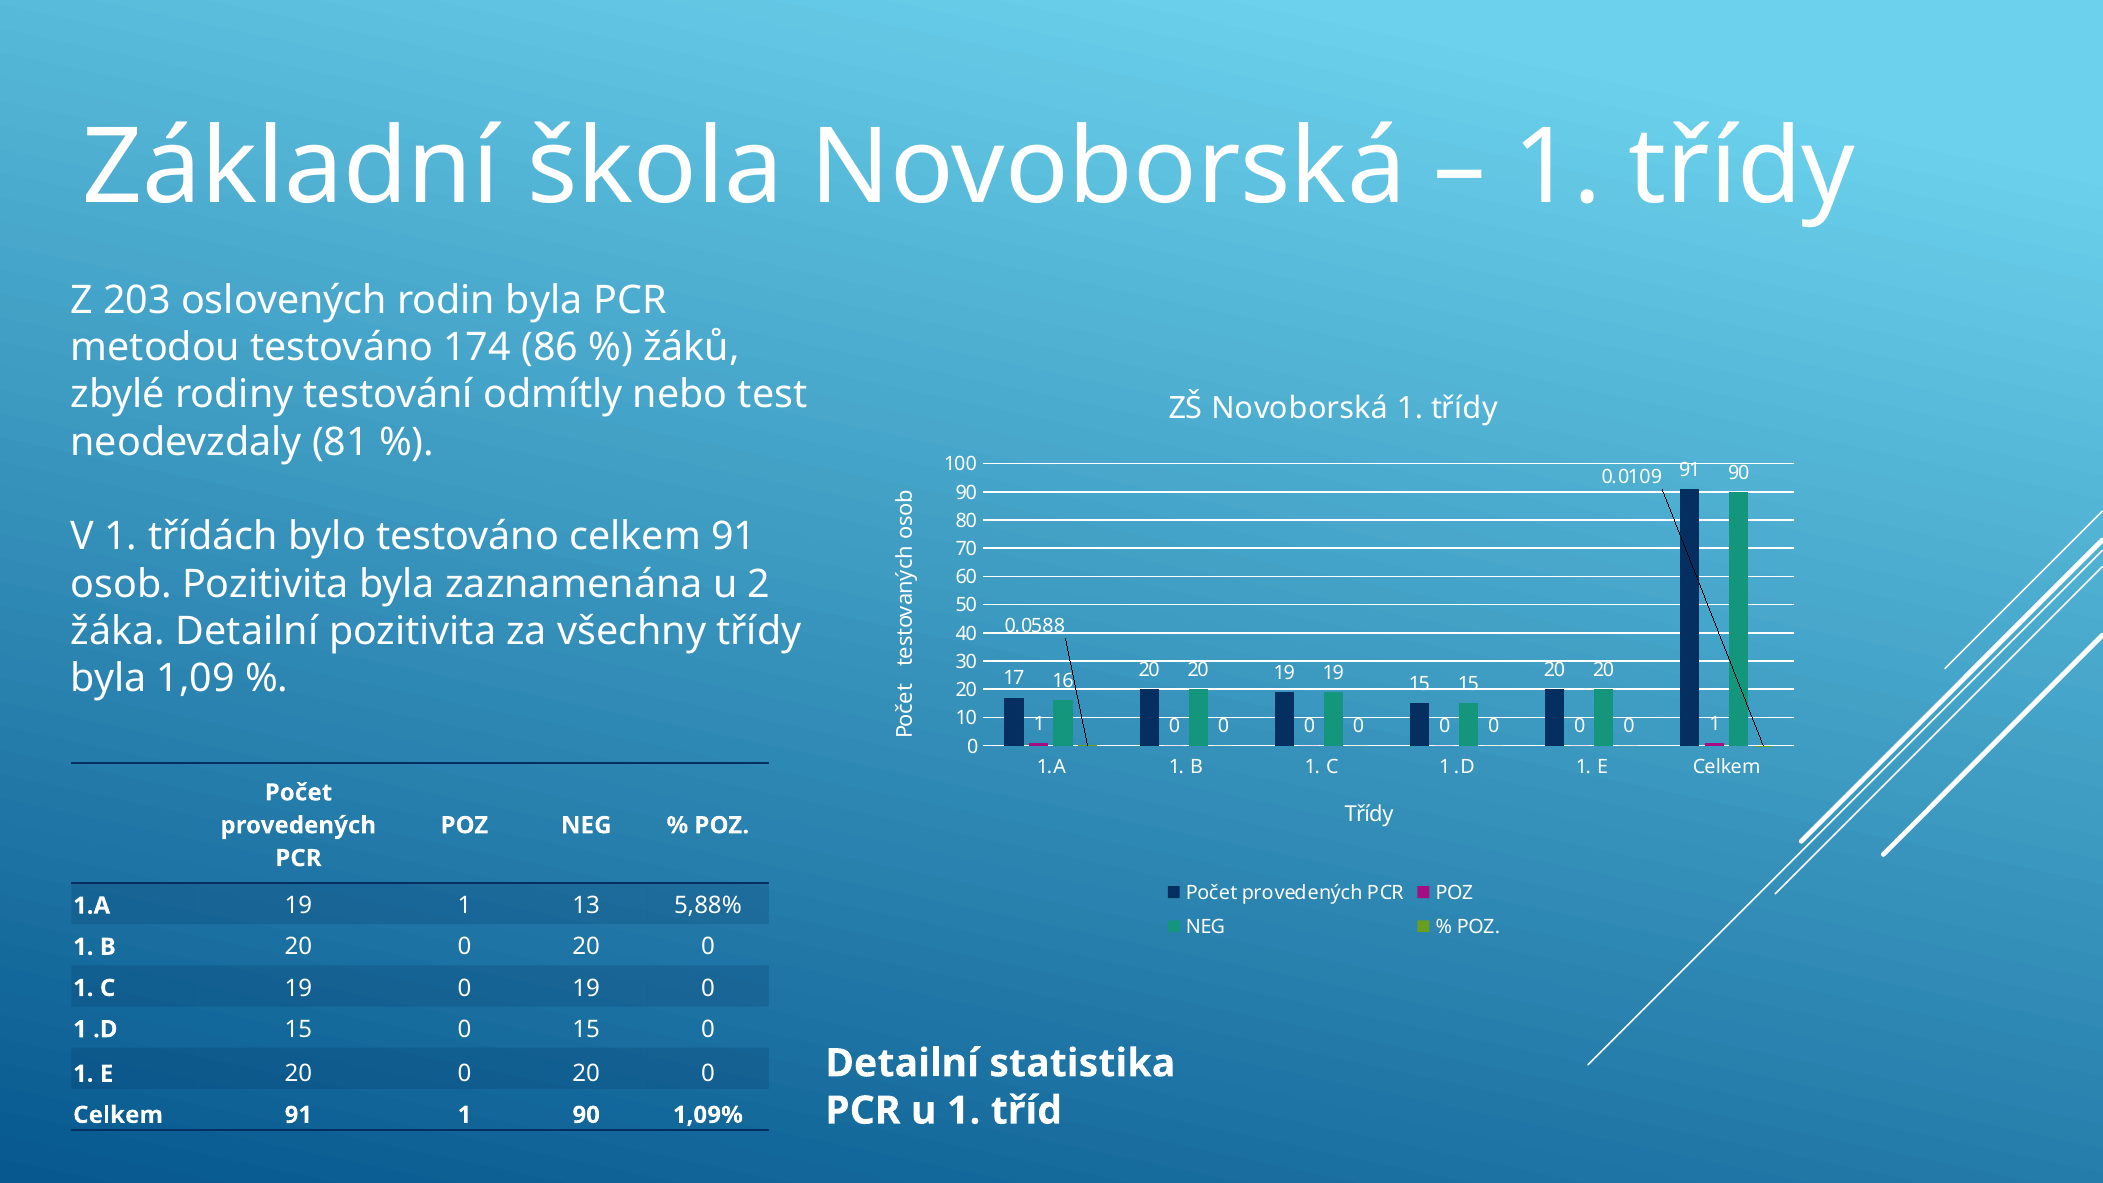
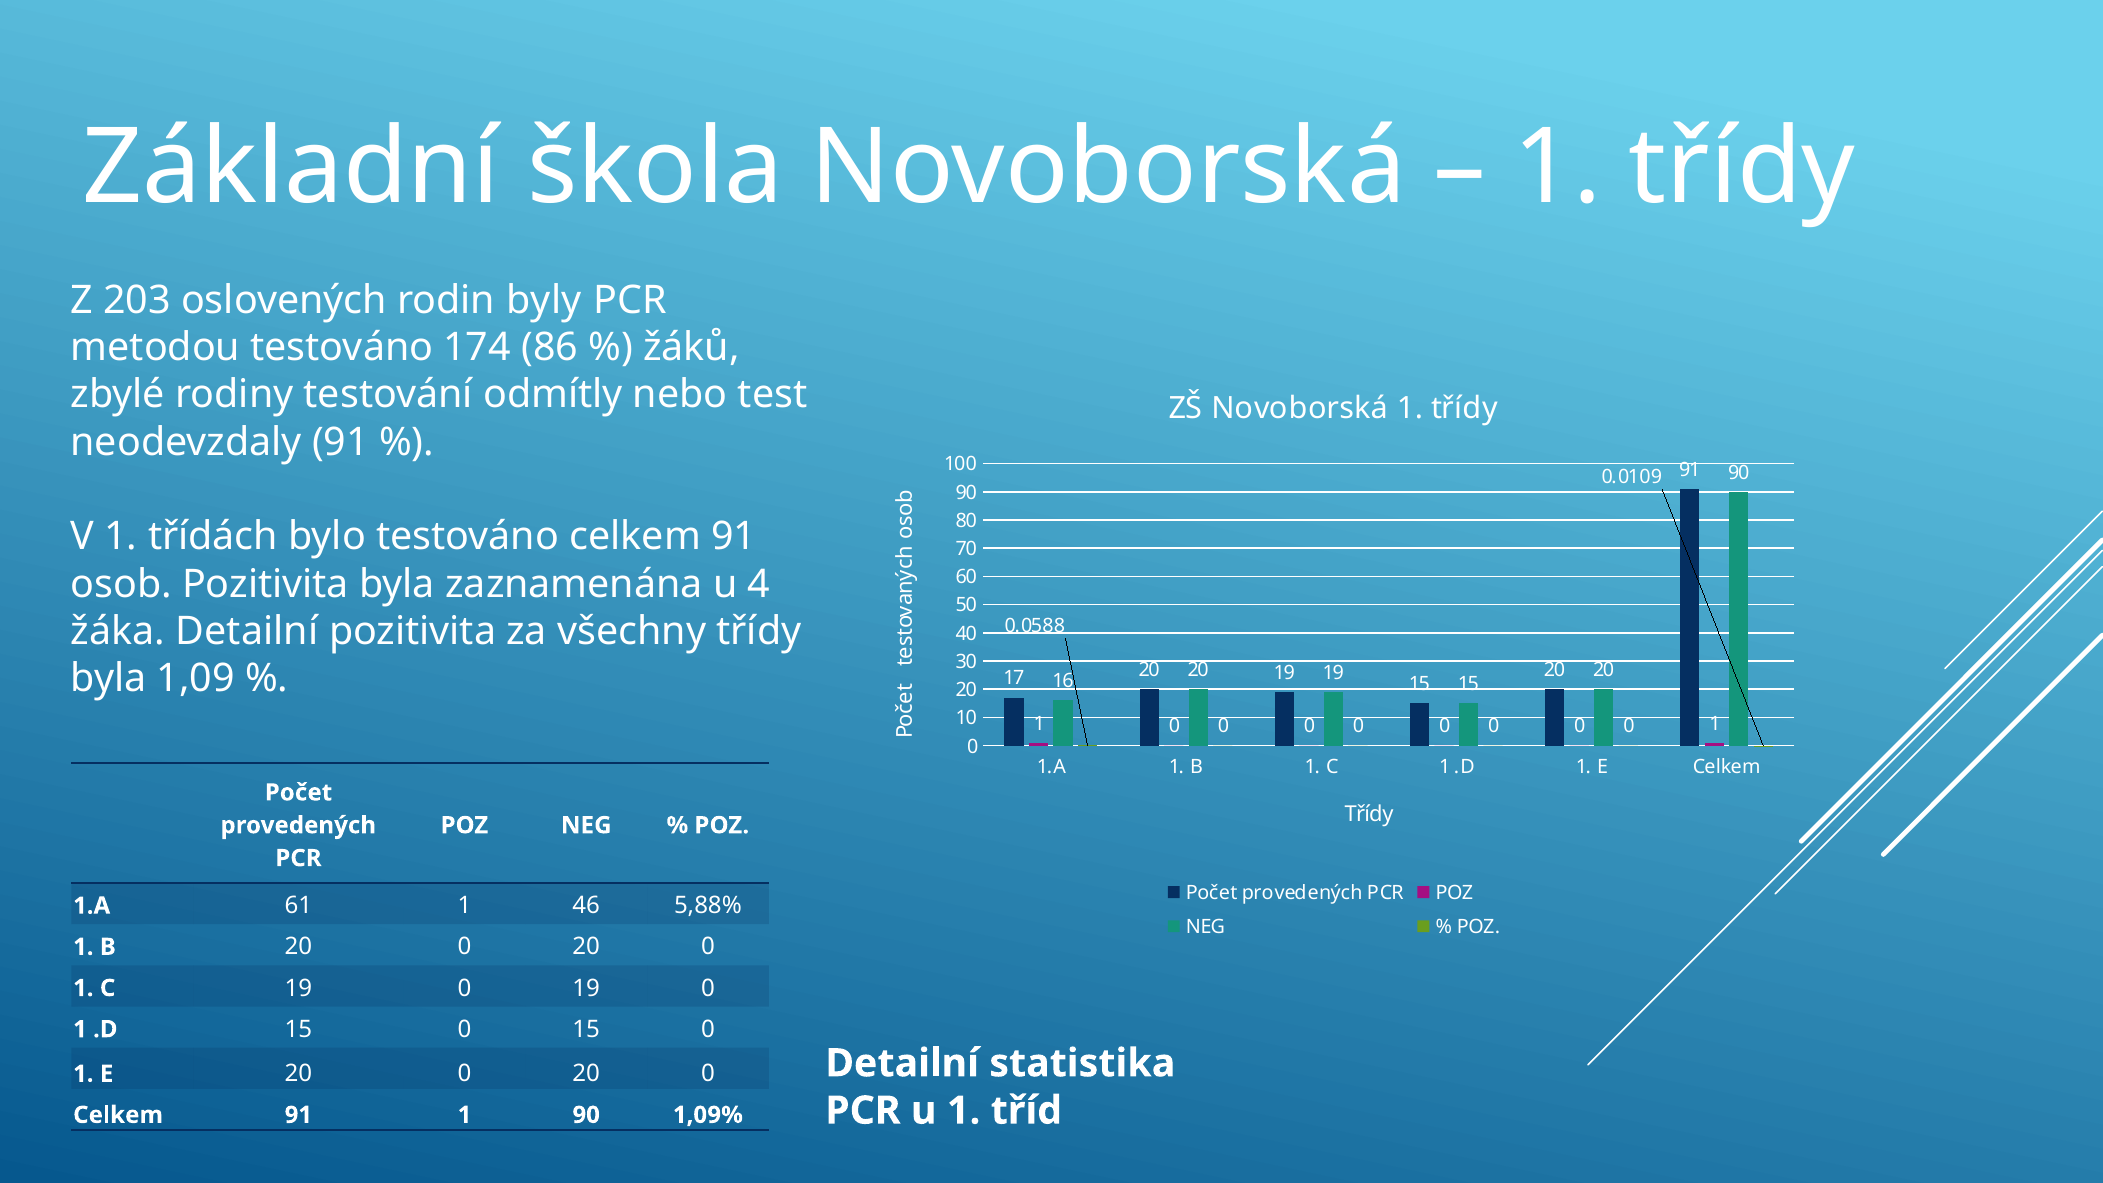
rodin byla: byla -> byly (544, 300)
neodevzdaly 81: 81 -> 91 (341, 442)
2: 2 -> 4 (759, 584)
1.A 19: 19 -> 61 (298, 906)
13: 13 -> 46 (586, 906)
